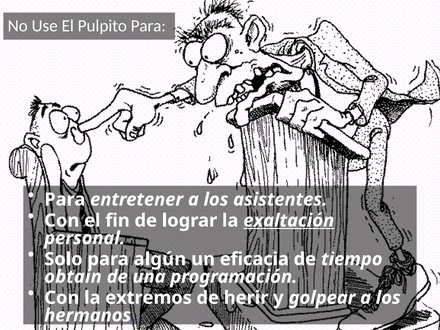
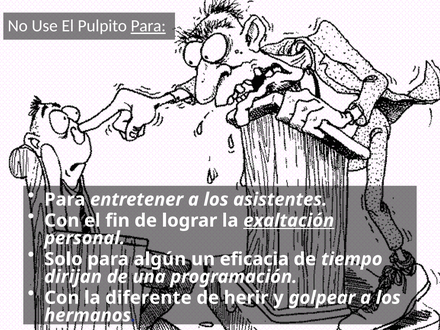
Para underline: none -> present (148, 26)
obtain: obtain -> dirijan (73, 277)
extremos: extremos -> diferente (148, 298)
